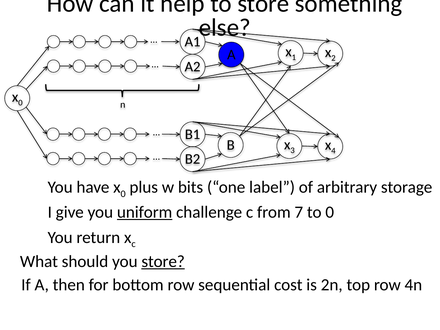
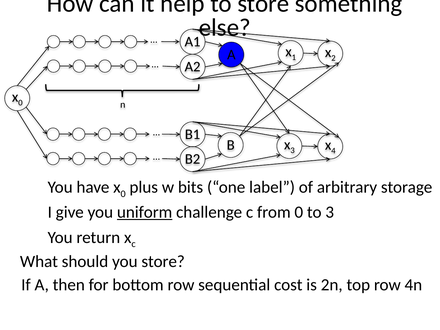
from 7: 7 -> 0 (299, 212)
to 0: 0 -> 3 (330, 212)
store underline: present -> none (163, 262)
